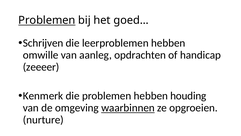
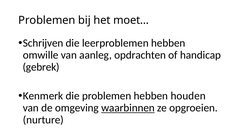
Problemen underline: present -> none (47, 20)
goed…: goed… -> moet… (131, 20)
zeeeer: zeeeer -> gebrek (41, 67)
houding: houding -> houden (188, 96)
